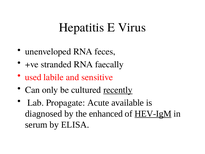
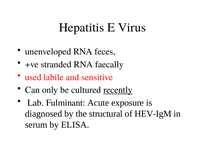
Propagate: Propagate -> Fulminant (66, 103)
available: available -> exposure (128, 103)
enhanced: enhanced -> structural (106, 114)
HEV-IgM underline: present -> none (153, 114)
